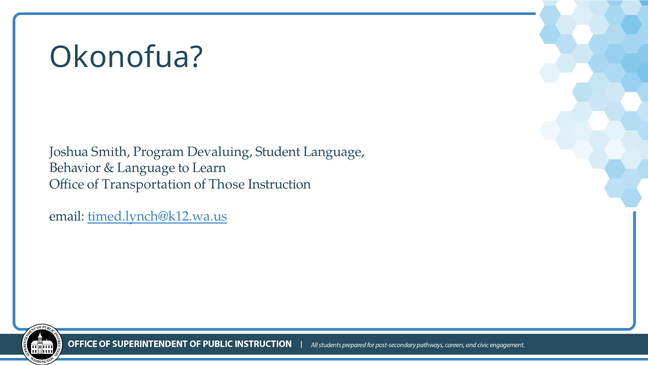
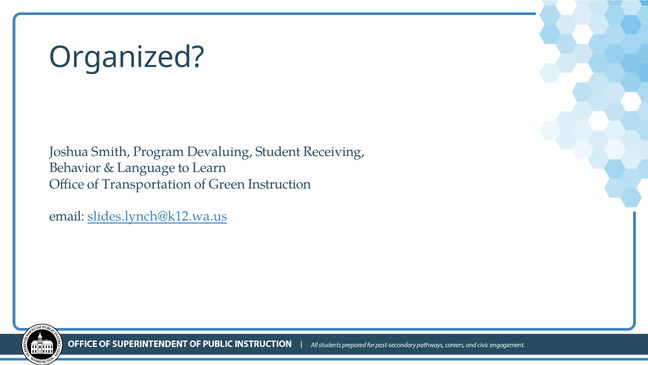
Okonofua: Okonofua -> Organized (127, 57)
Student Language: Language -> Receiving (334, 151)
Those: Those -> Green (227, 184)
timed.lynch@k12.wa.us: timed.lynch@k12.wa.us -> slides.lynch@k12.wa.us (157, 216)
